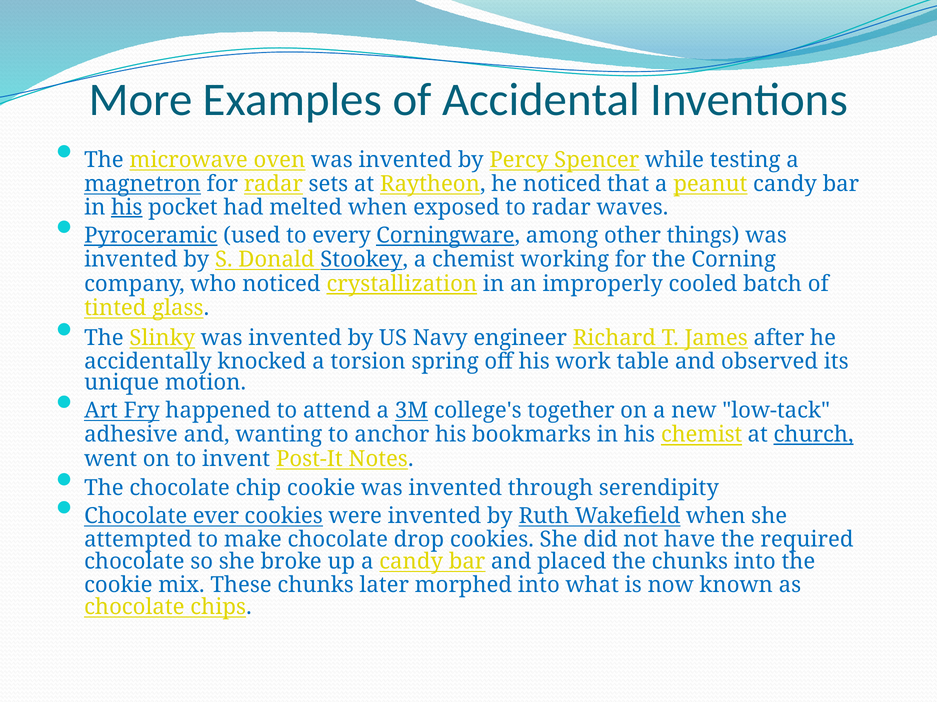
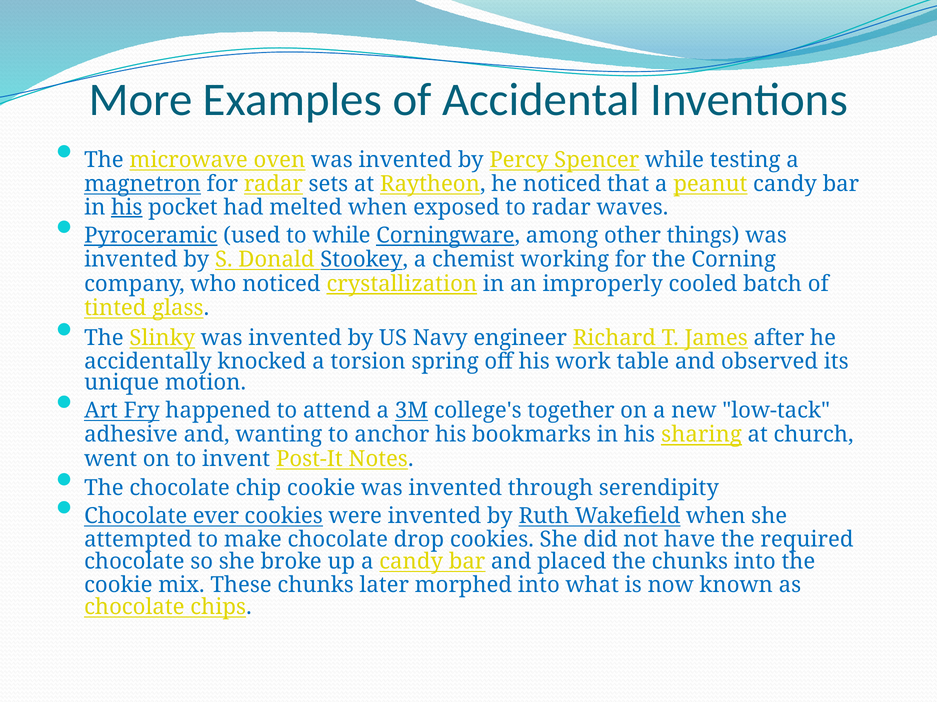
to every: every -> while (342, 236)
his chemist: chemist -> sharing (702, 435)
church underline: present -> none (814, 435)
